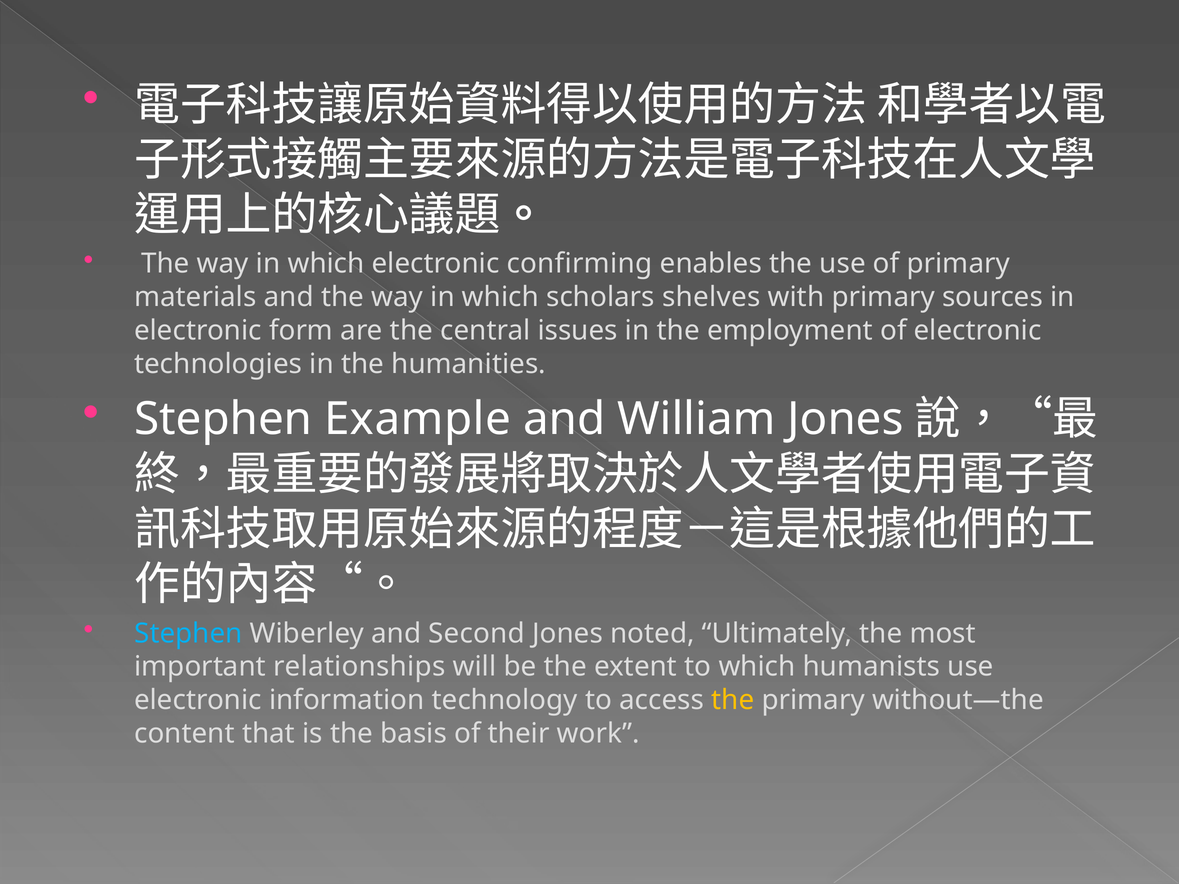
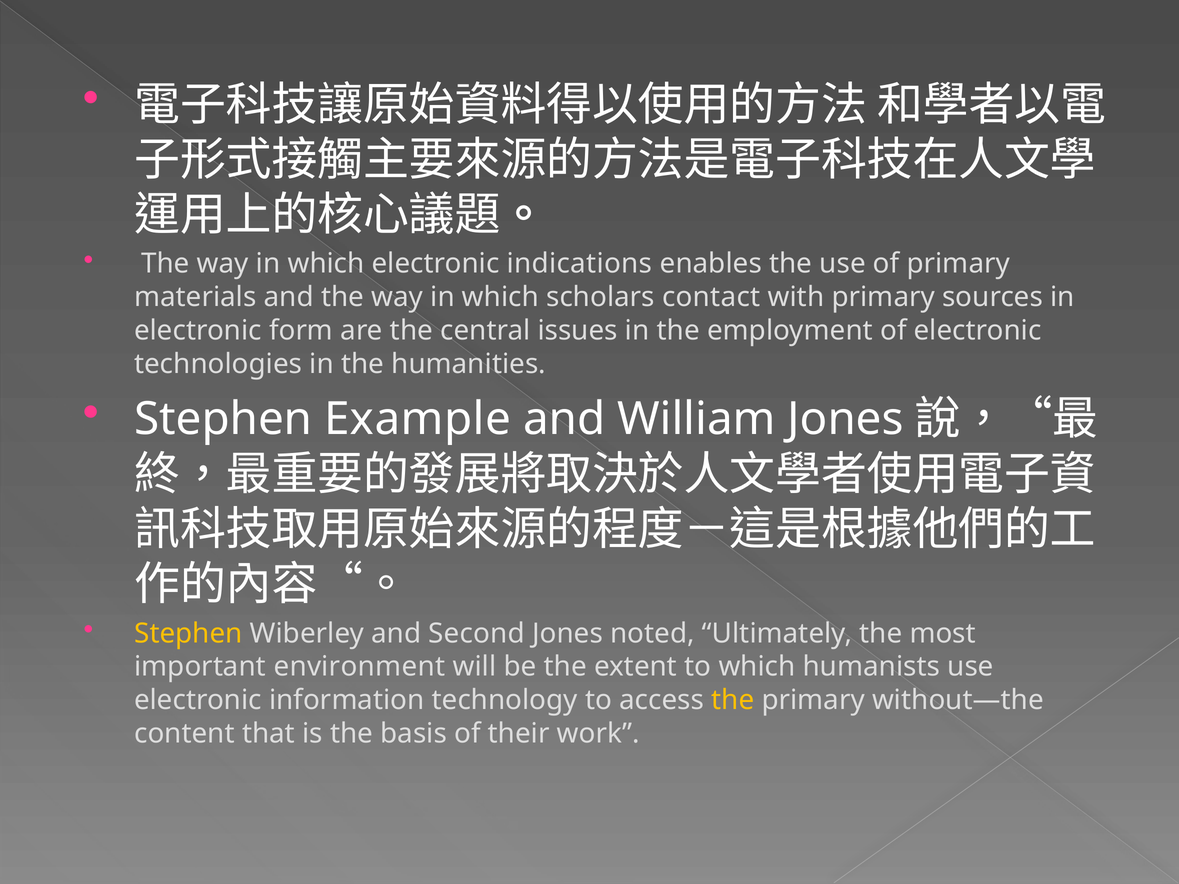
confirming: confirming -> indications (579, 264)
shelves: shelves -> contact (711, 297)
Stephen colour: light blue -> yellow (188, 634)
relationships: relationships -> environment (359, 667)
